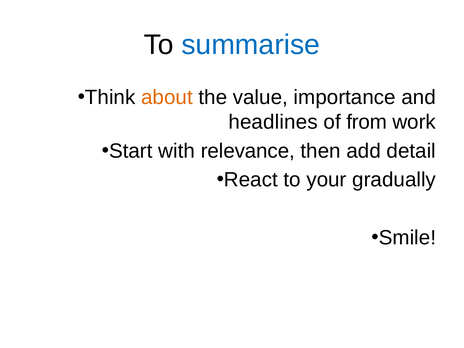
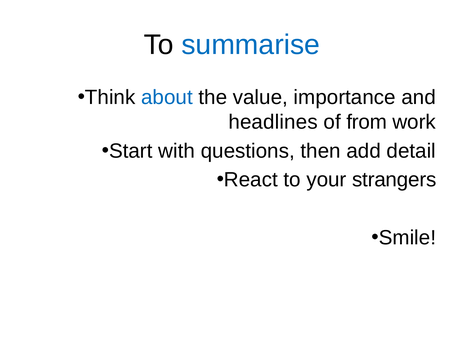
about colour: orange -> blue (167, 97)
relevance: relevance -> questions (248, 151)
gradually: gradually -> strangers (394, 180)
